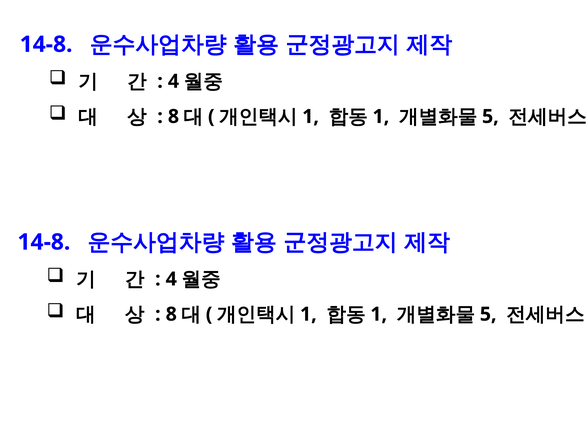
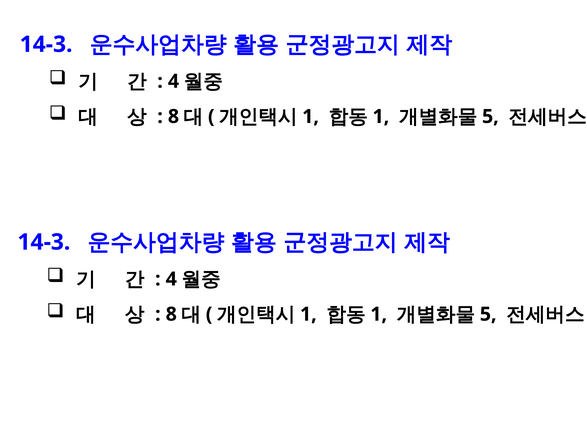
14-8: 14-8 -> 14-3 (46, 44)
14-8: 14-8 -> 14-3 (44, 242)
